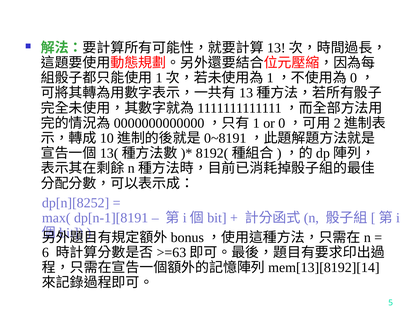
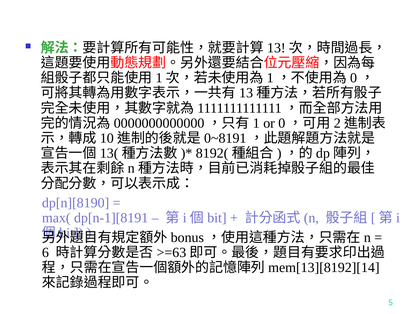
dp[n][8252: dp[n][8252 -> dp[n][8190 (76, 202)
